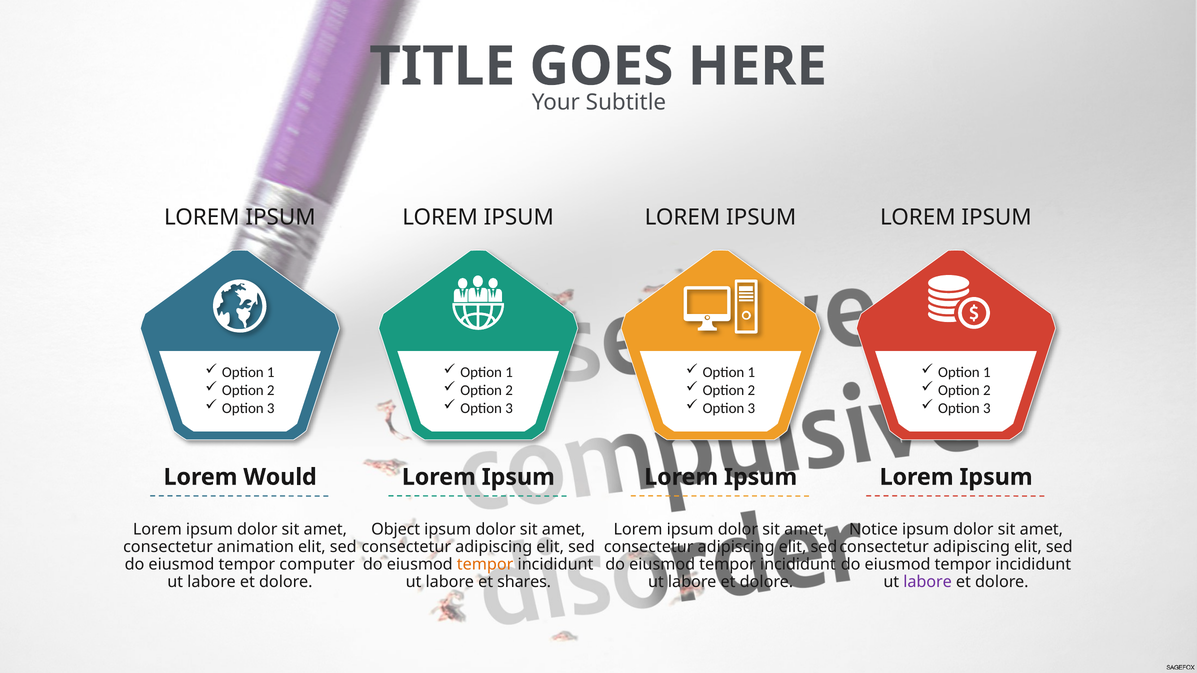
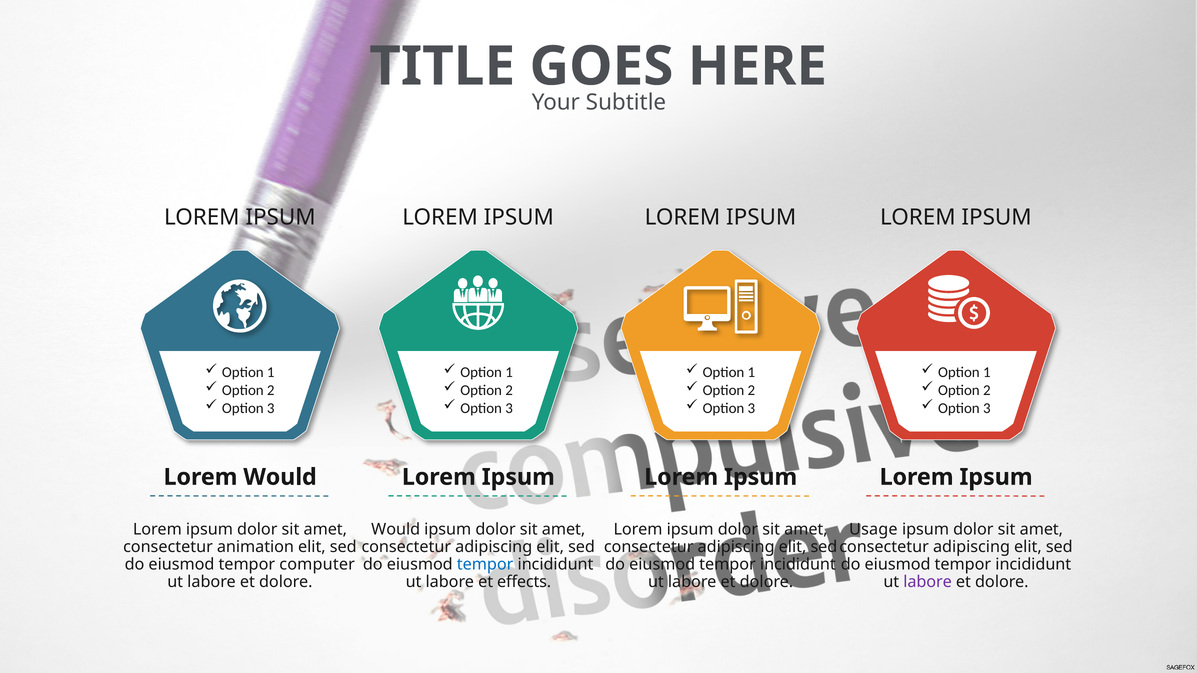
Object: Object -> Would (396, 530)
Notice: Notice -> Usage (873, 530)
tempor colour: orange -> blue (485, 565)
shares: shares -> effects (524, 582)
